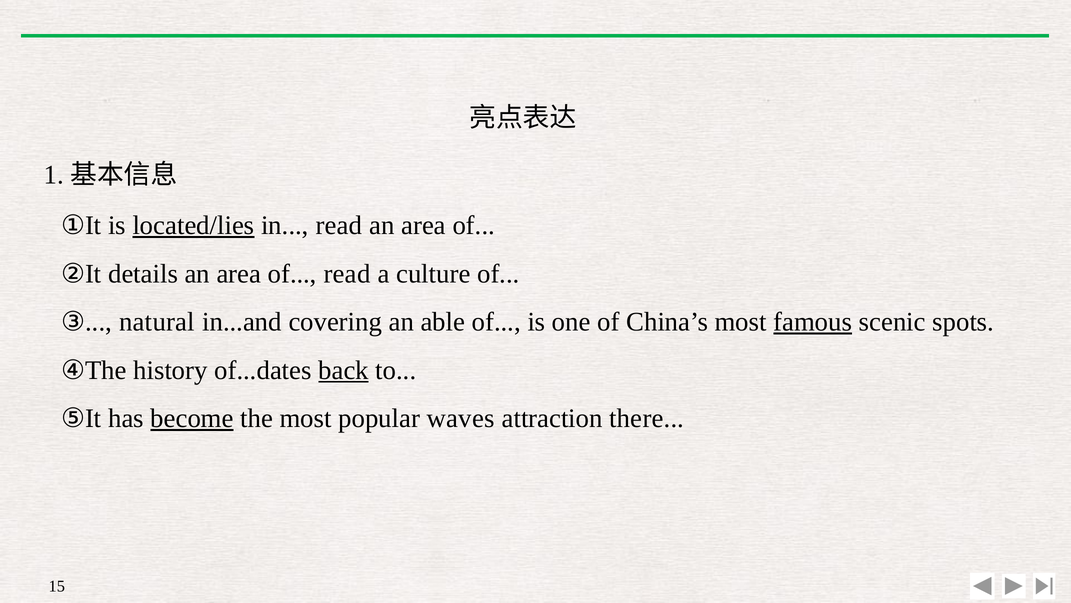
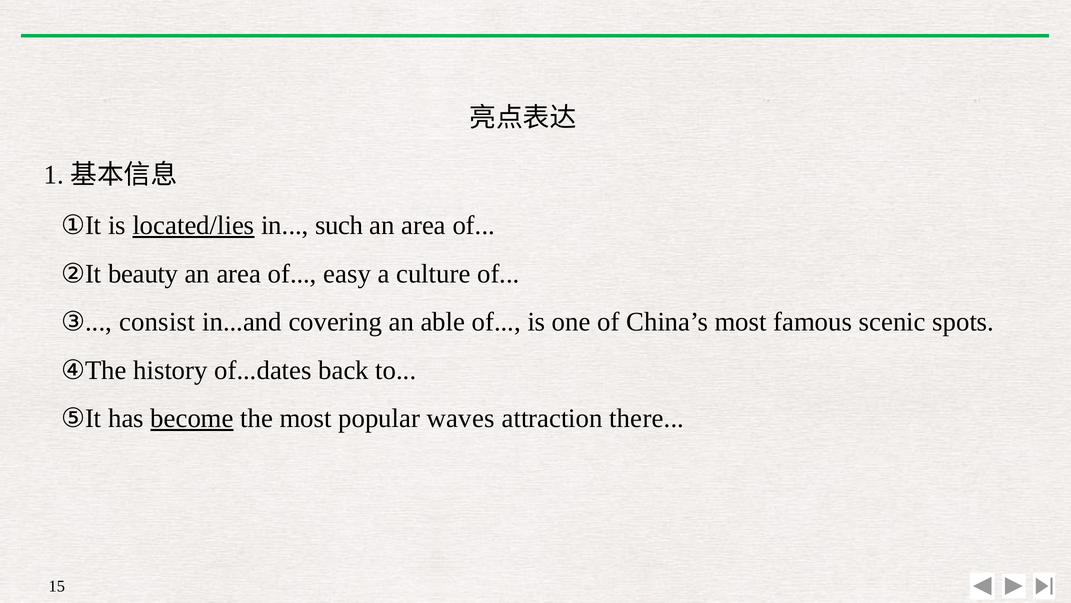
in read: read -> such (339, 225)
details: details -> beauty (143, 274)
of read: read -> easy (347, 274)
natural: natural -> consist (157, 322)
famous underline: present -> none (813, 322)
back underline: present -> none (344, 370)
